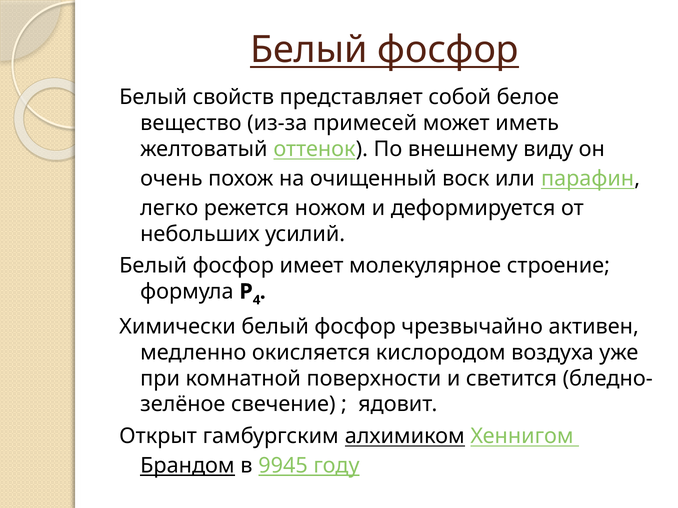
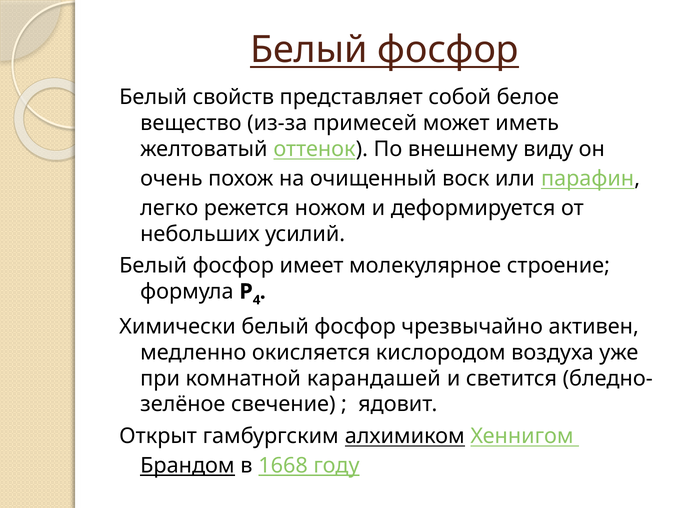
поверхности: поверхности -> карандашей (374, 379)
9945: 9945 -> 1668 (283, 466)
